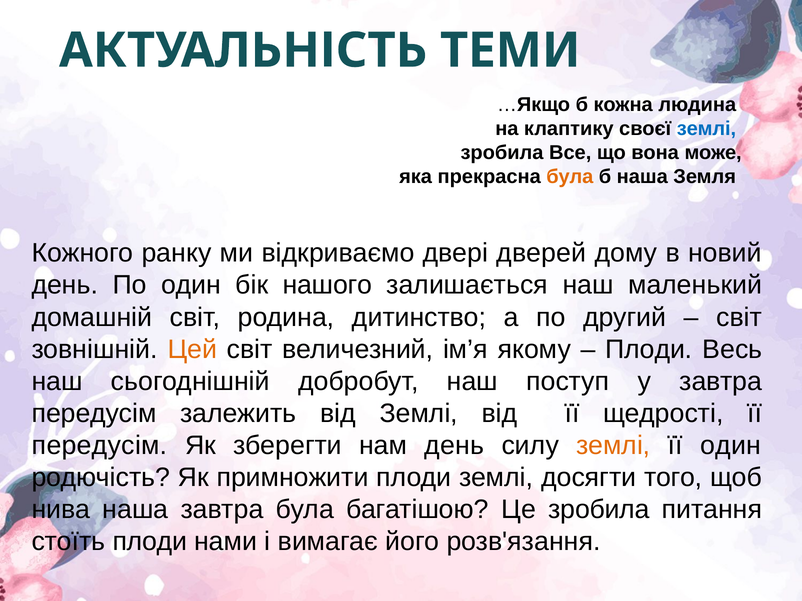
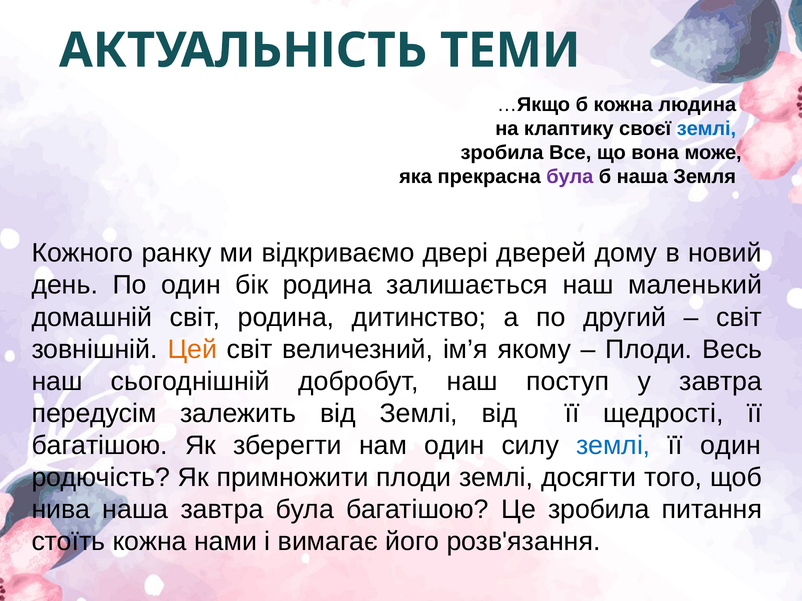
була colour: orange -> purple (570, 177)
бік нашого: нашого -> родина (327, 285)
передусім: передусім -> багатішою (100, 446)
нам день: день -> один (454, 446)
землі colour: orange -> blue (613, 446)
стоїть плоди: плоди -> кожна (150, 542)
